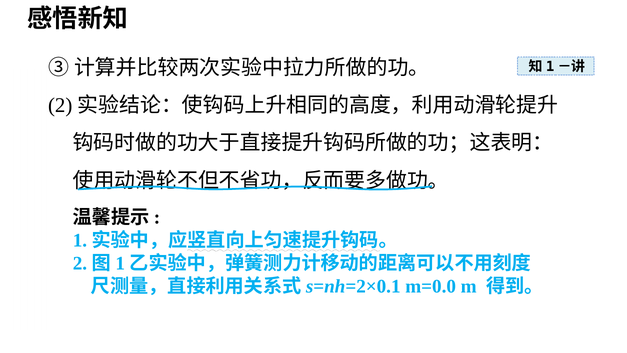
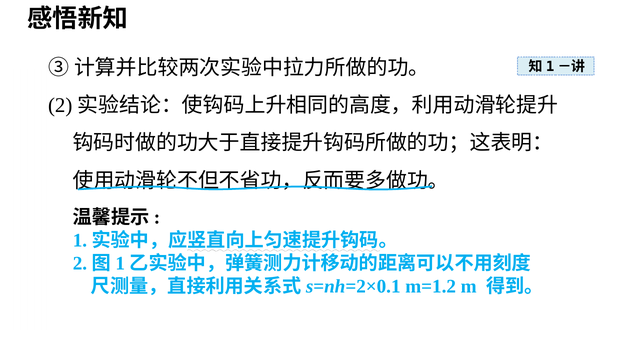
m=0.0: m=0.0 -> m=1.2 (431, 286)
